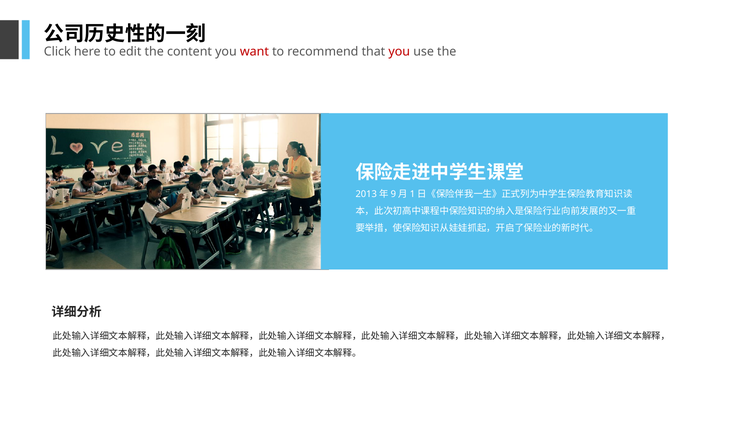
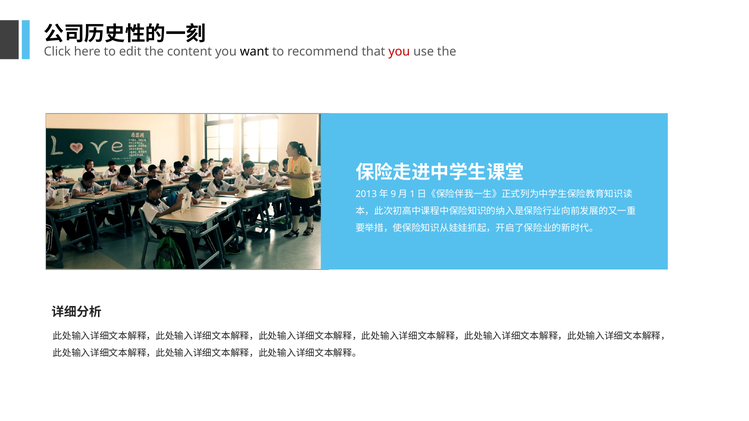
want colour: red -> black (254, 52)
